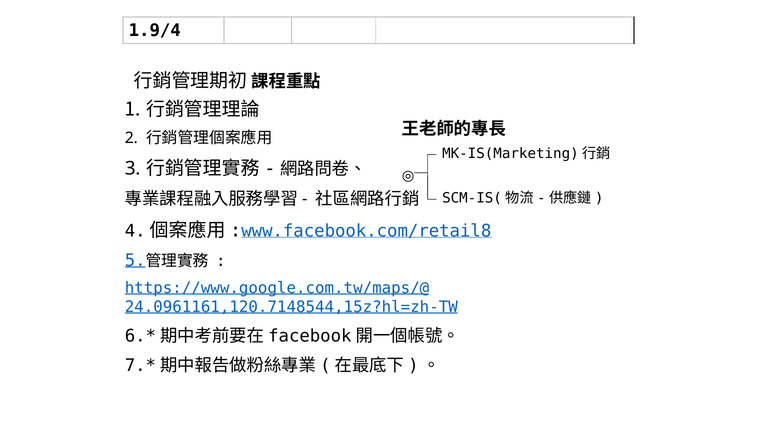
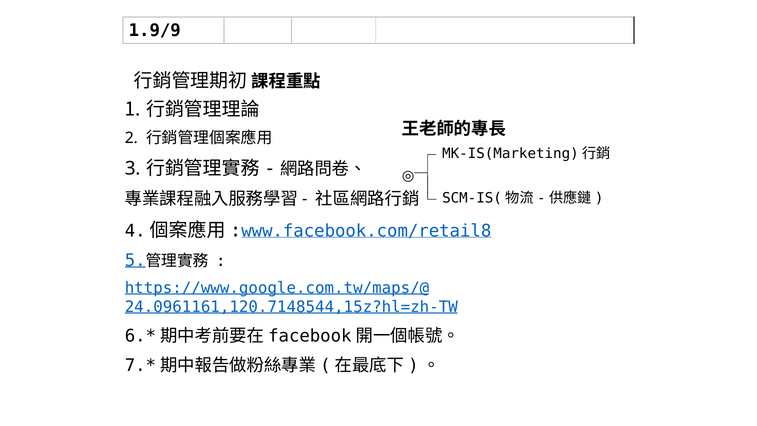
1.9/4: 1.9/4 -> 1.9/9 (155, 31)
